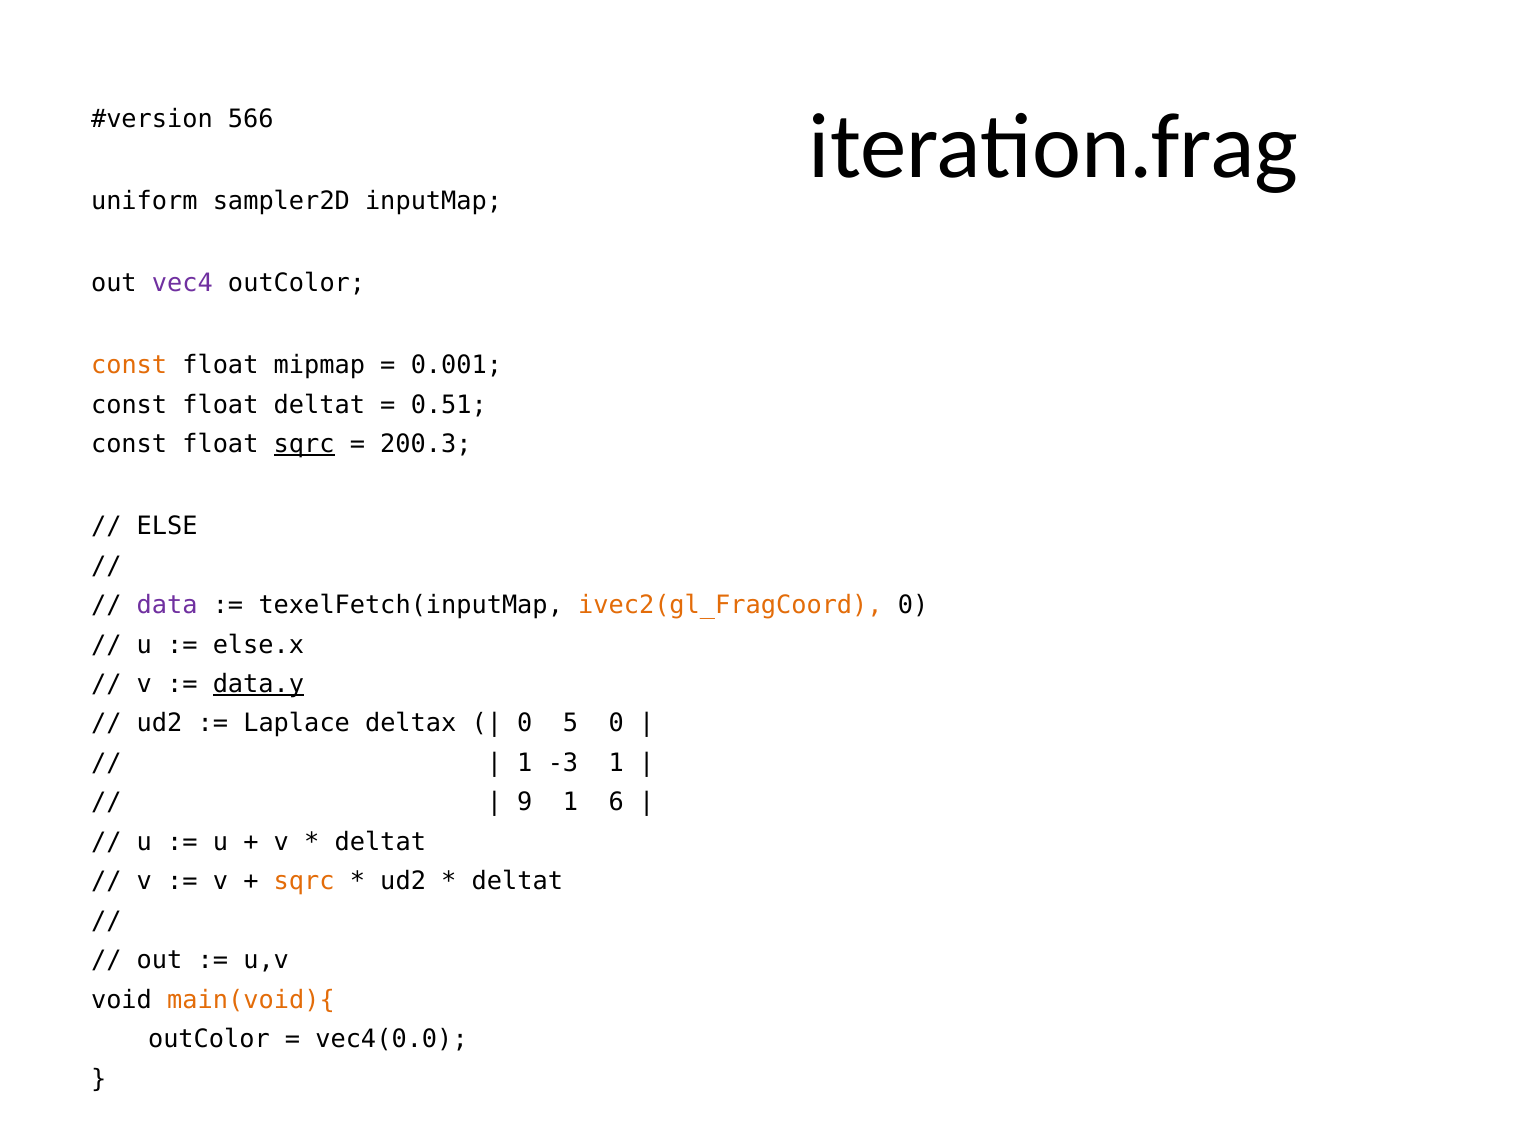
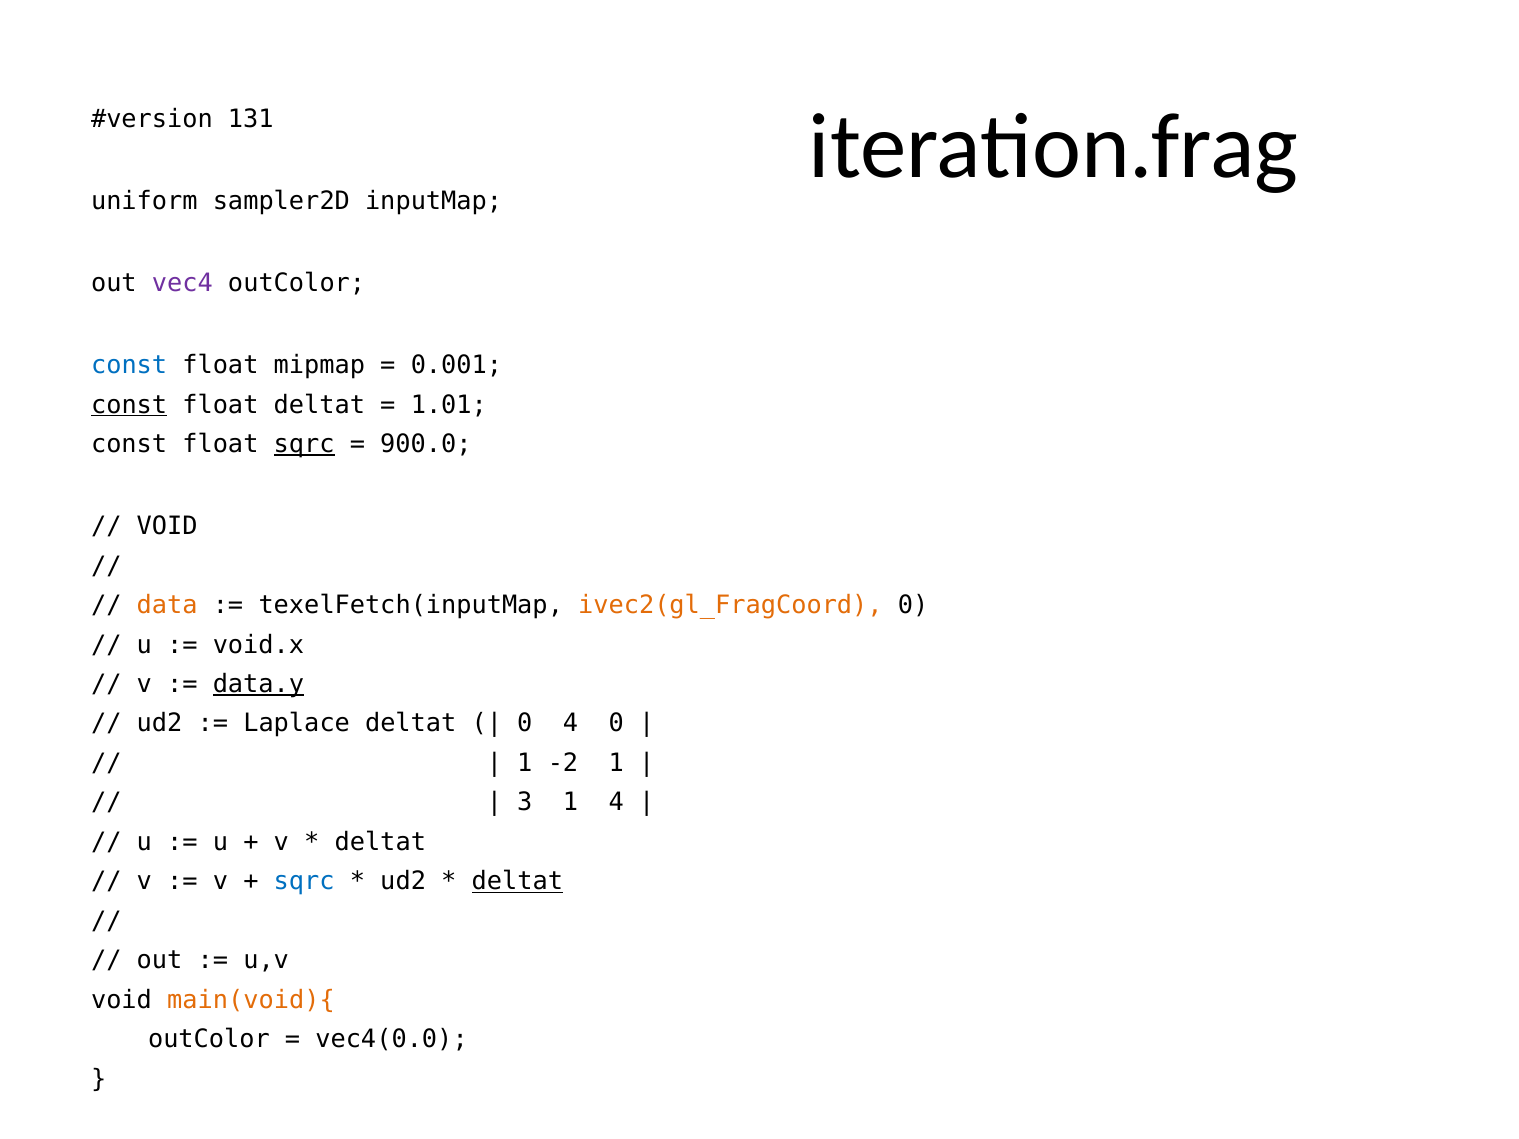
566: 566 -> 131 (251, 120)
const colour: orange -> blue (129, 365)
const underline: none -> present (129, 405)
0.51: 0.51 -> 1.01 (449, 405)
200.3: 200.3 -> 900.0 (426, 444)
ELSE: ELSE -> VOID (167, 526)
data colour: purple -> orange (167, 605)
else.x: else.x -> void.x (258, 645)
Laplace deltax: deltax -> deltat (411, 724)
0 5: 5 -> 4 (571, 724)
-3: -3 -> -2 (563, 763)
9: 9 -> 3 (525, 803)
1 6: 6 -> 4 (616, 803)
sqrc colour: orange -> blue (304, 882)
deltat underline: none -> present (517, 882)
